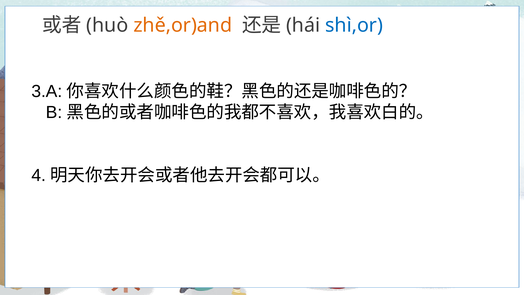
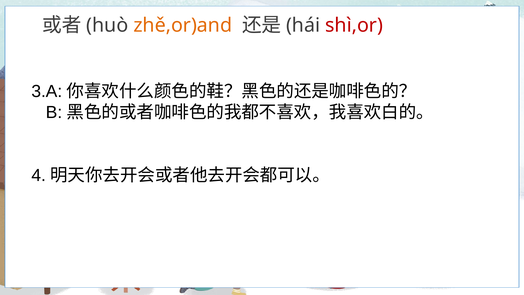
shì,or colour: blue -> red (354, 25)
